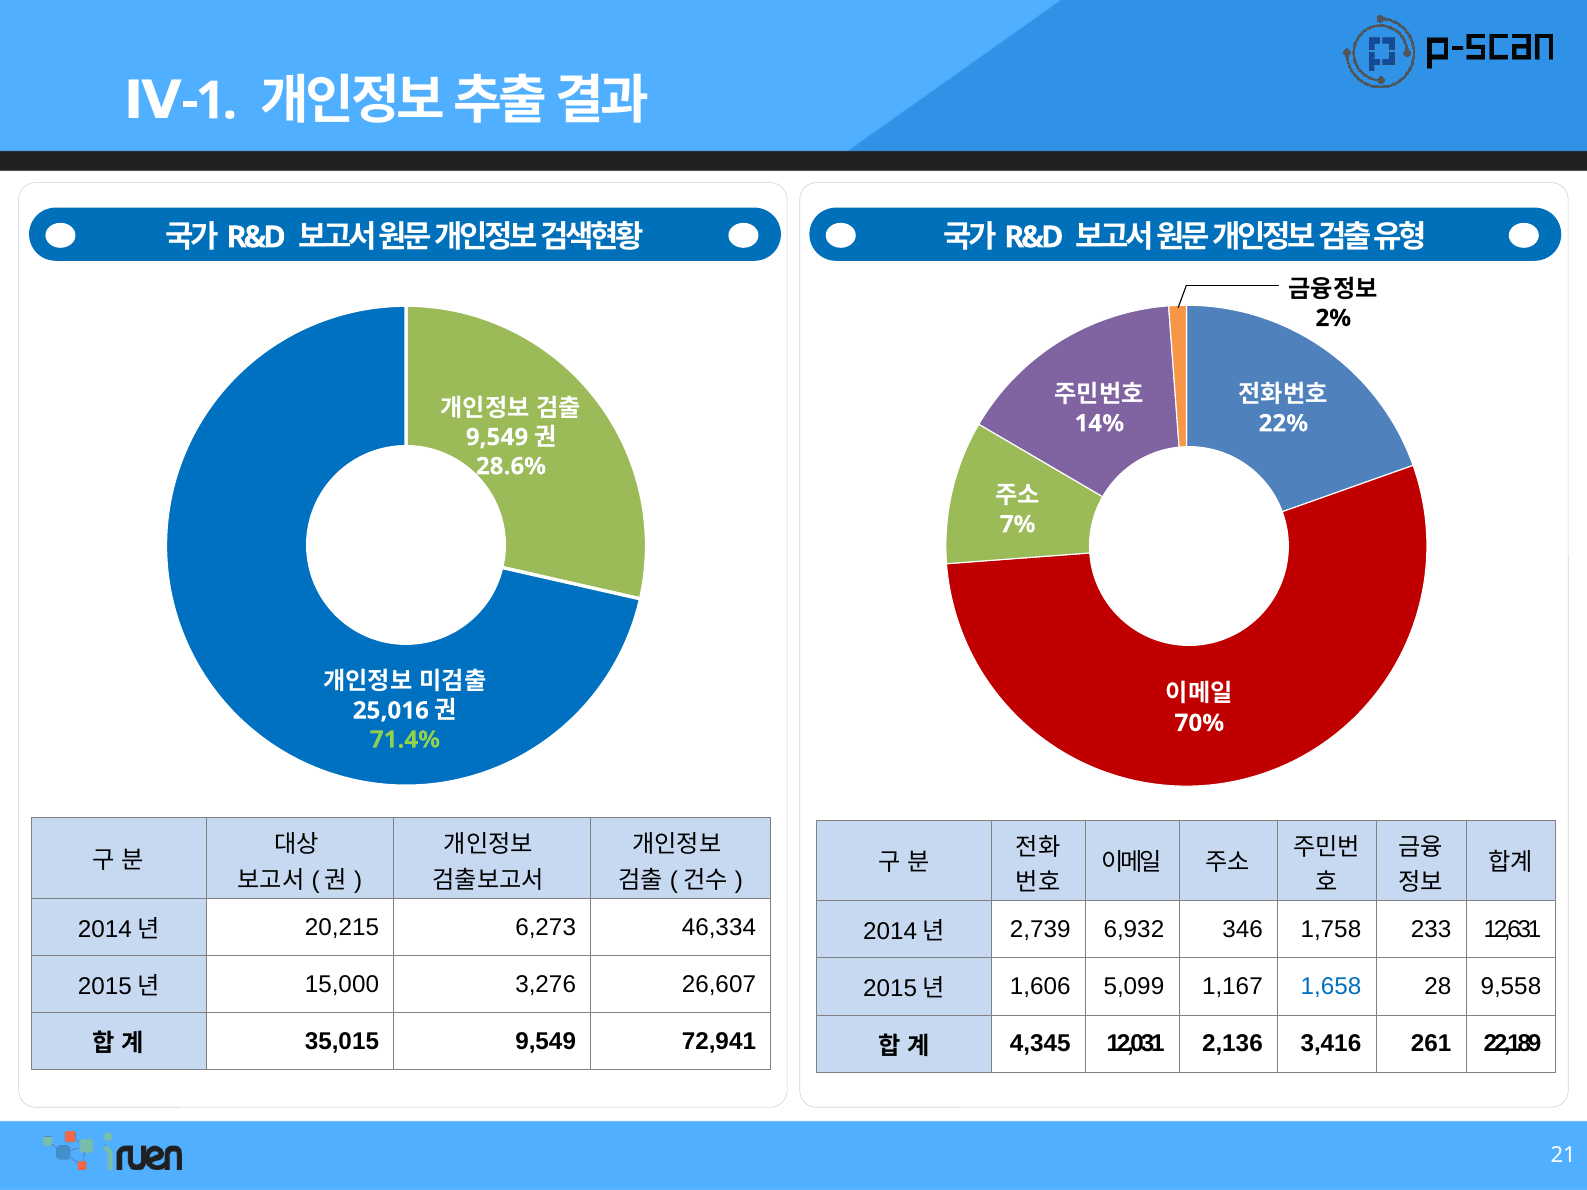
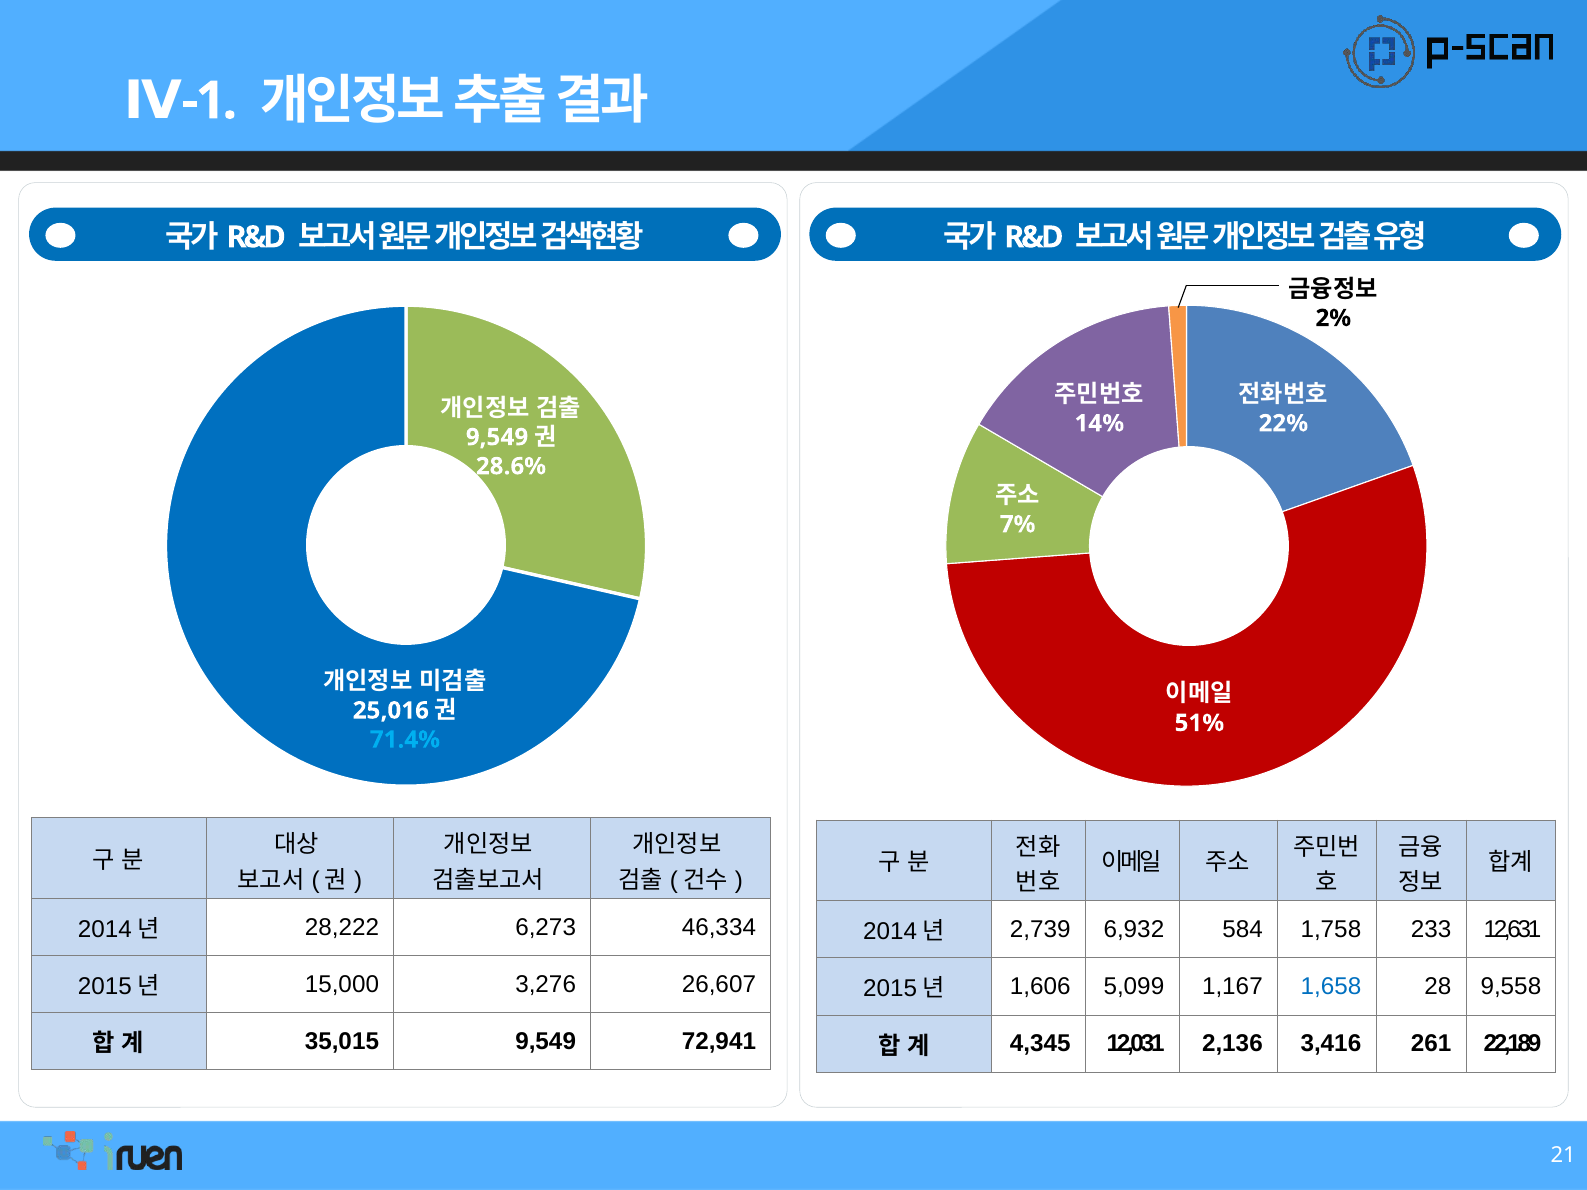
70%: 70% -> 51% (1199, 723)
71.4% colour: light green -> light blue (405, 740)
20,215: 20,215 -> 28,222 (342, 927)
346: 346 -> 584 (1243, 930)
